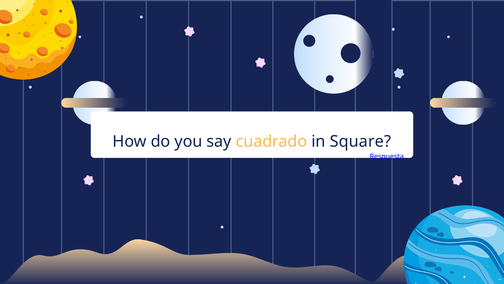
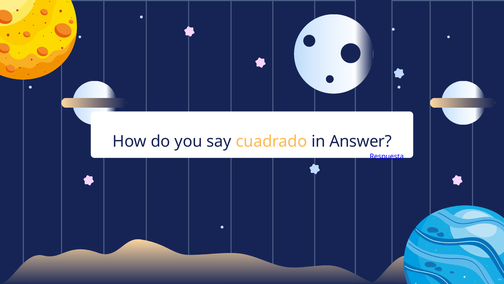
Square: Square -> Answer (361, 141)
